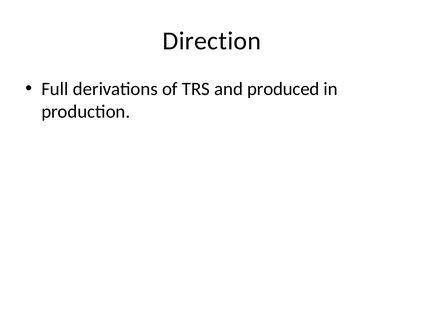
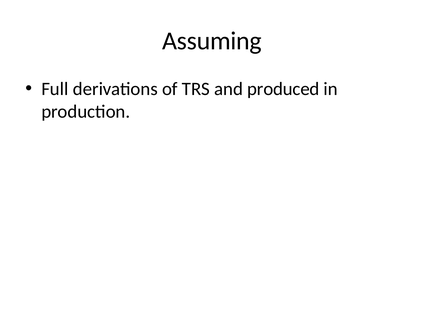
Direction: Direction -> Assuming (212, 41)
